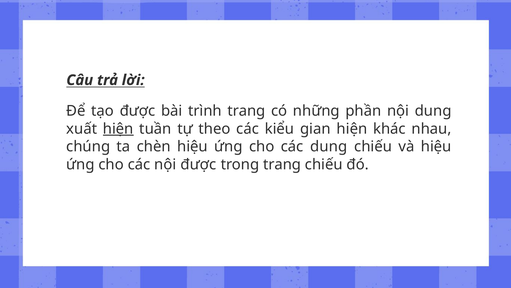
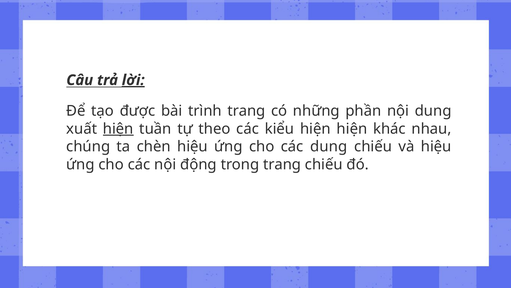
lời underline: none -> present (133, 80)
kiểu gian: gian -> hiện (315, 129)
nội được: được -> động (198, 164)
